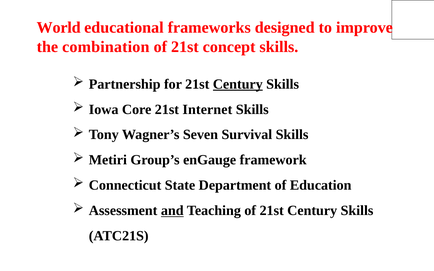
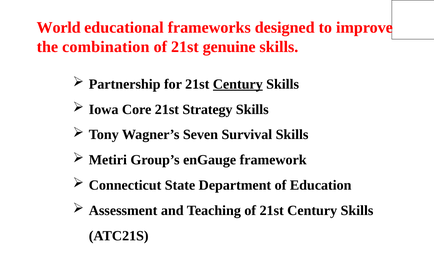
concept: concept -> genuine (229, 47)
Internet: Internet -> Strategy (208, 109)
and underline: present -> none (172, 211)
